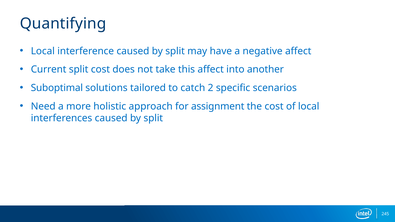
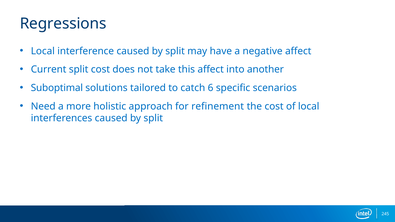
Quantifying: Quantifying -> Regressions (63, 24)
2: 2 -> 6 (211, 88)
assignment: assignment -> refinement (218, 106)
